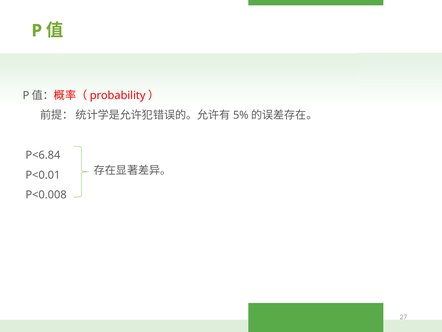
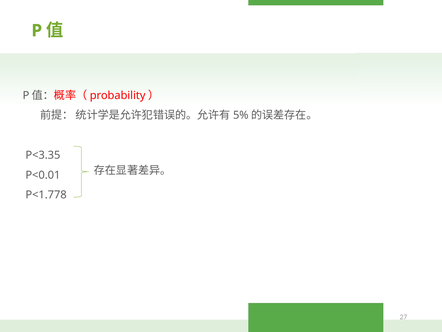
P<6.84: P<6.84 -> P<3.35 (43, 155)
P<0.008: P<0.008 -> P<1.778 (46, 195)
